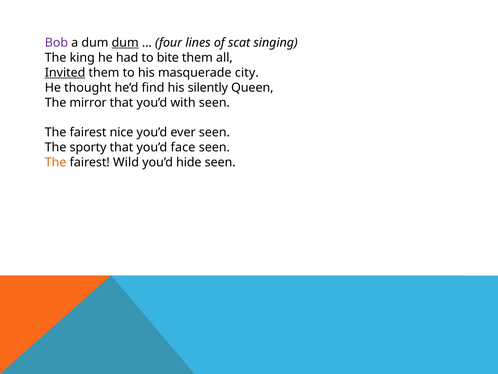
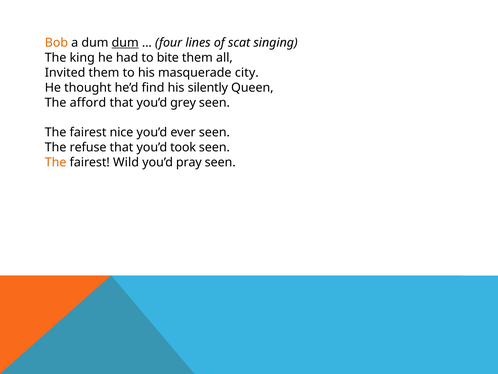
Bob colour: purple -> orange (56, 43)
Invited underline: present -> none (65, 73)
mirror: mirror -> afford (88, 102)
with: with -> grey (183, 102)
sporty: sporty -> refuse (88, 147)
face: face -> took (183, 147)
hide: hide -> pray (189, 162)
